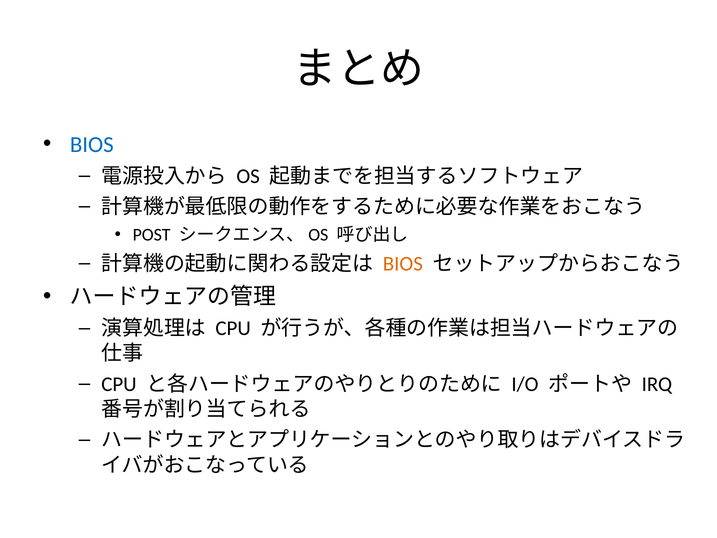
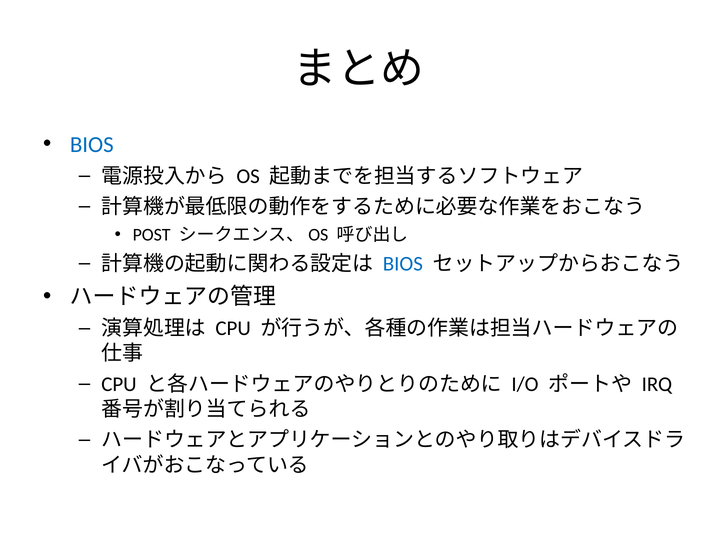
BIOS colour: orange -> blue (403, 264)
